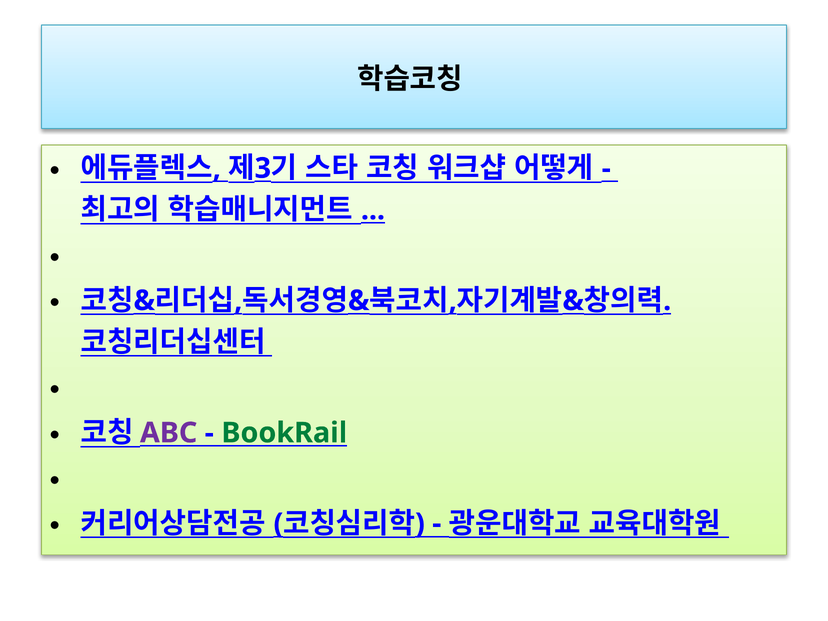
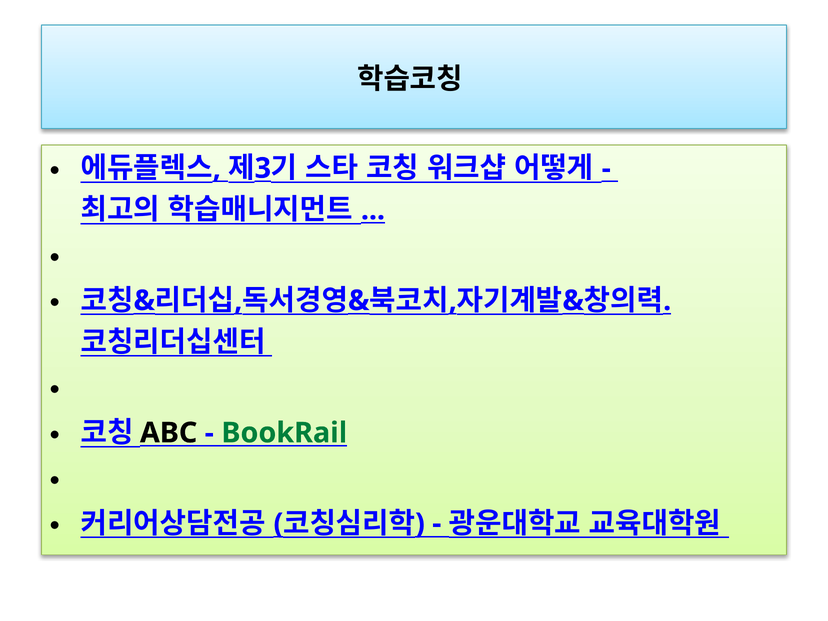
ABC colour: purple -> black (169, 433)
